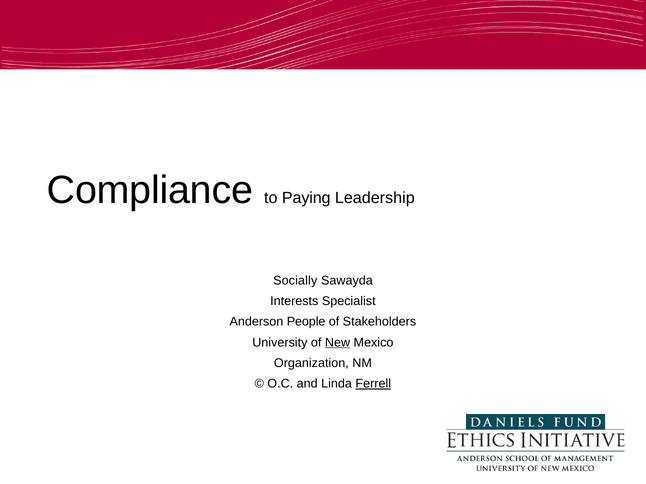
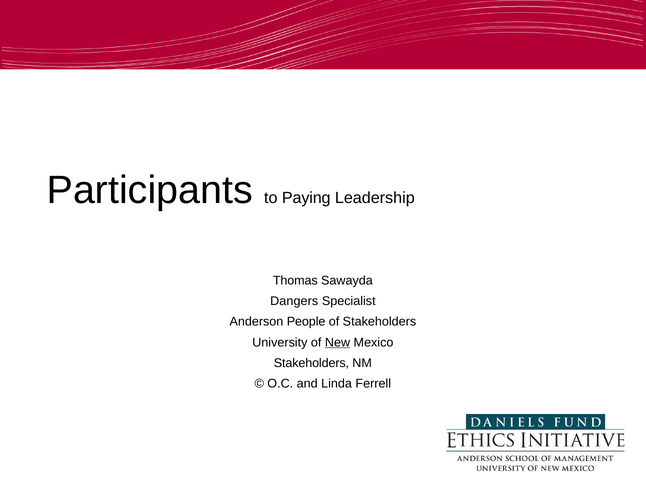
Compliance: Compliance -> Participants (150, 191)
Socially: Socially -> Thomas (295, 281)
Interests: Interests -> Dangers (294, 301)
Organization: Organization -> Stakeholders (311, 363)
Ferrell underline: present -> none (373, 384)
